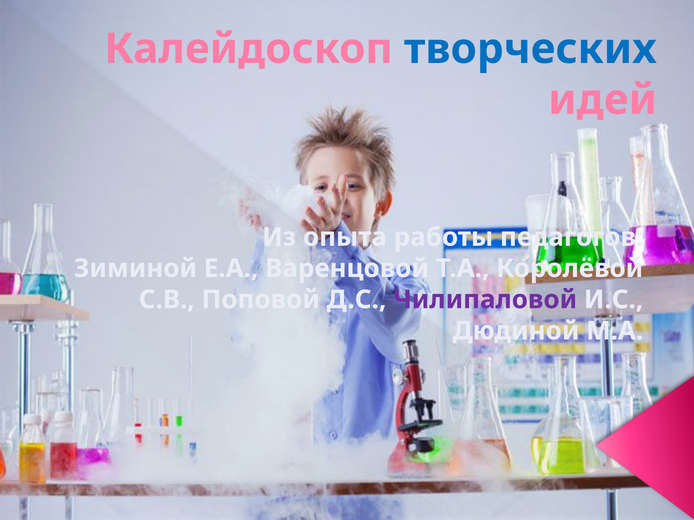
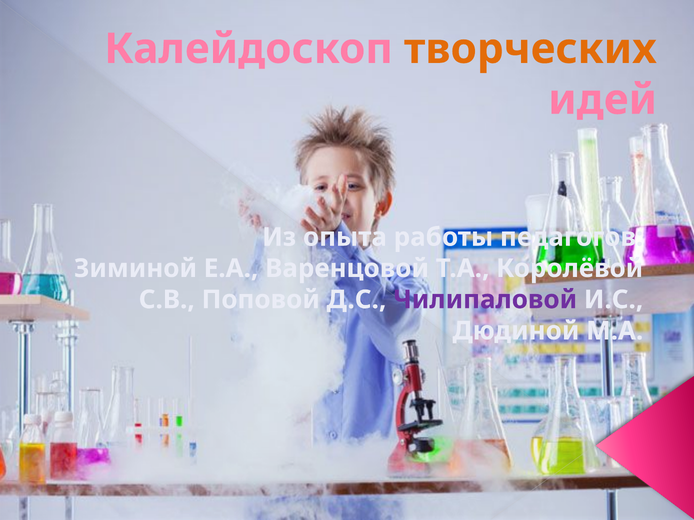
творческих colour: blue -> orange (530, 49)
